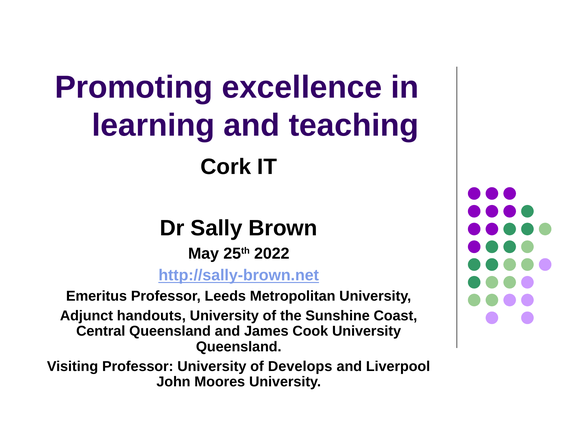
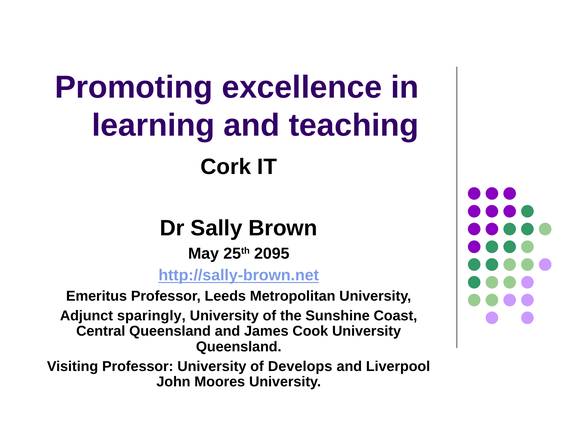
2022: 2022 -> 2095 (272, 253)
handouts: handouts -> sparingly (151, 315)
